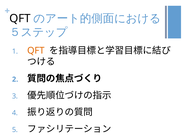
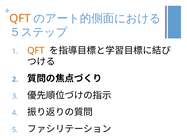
QFT colour: black -> orange (20, 18)
